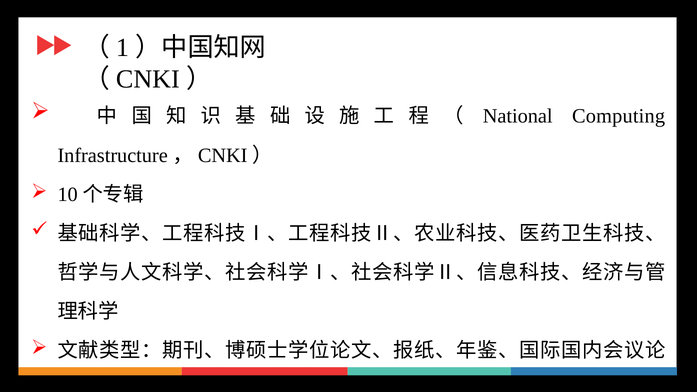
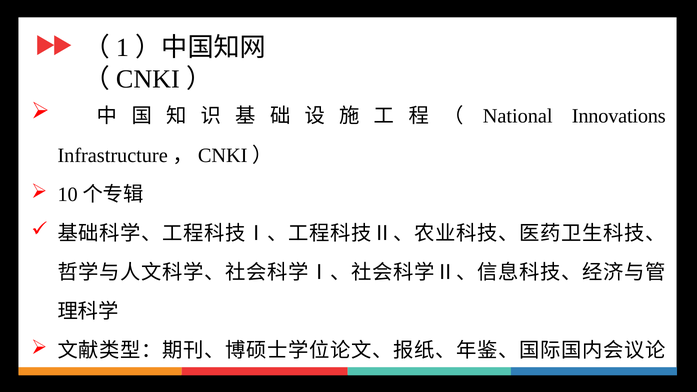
Computing: Computing -> Innovations (619, 116)
